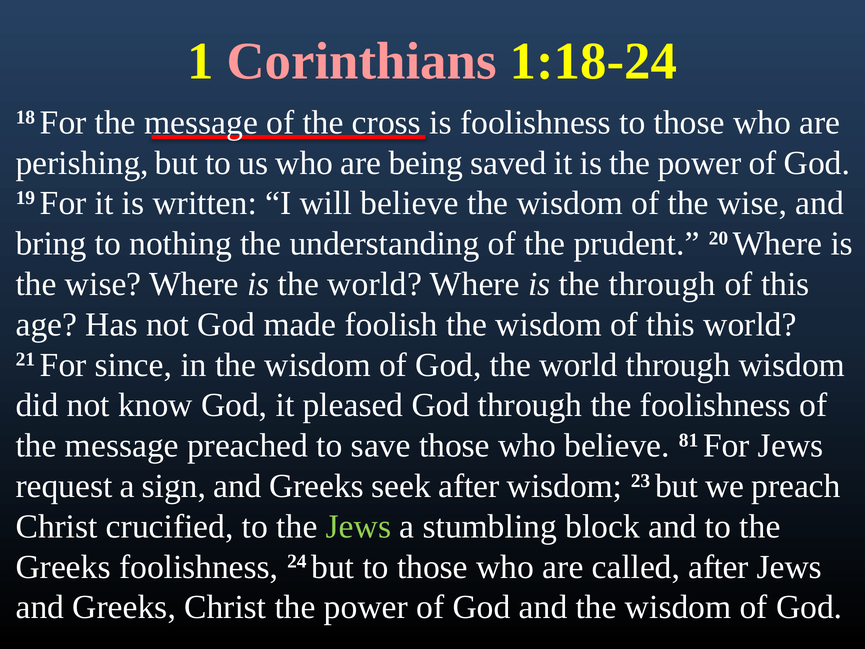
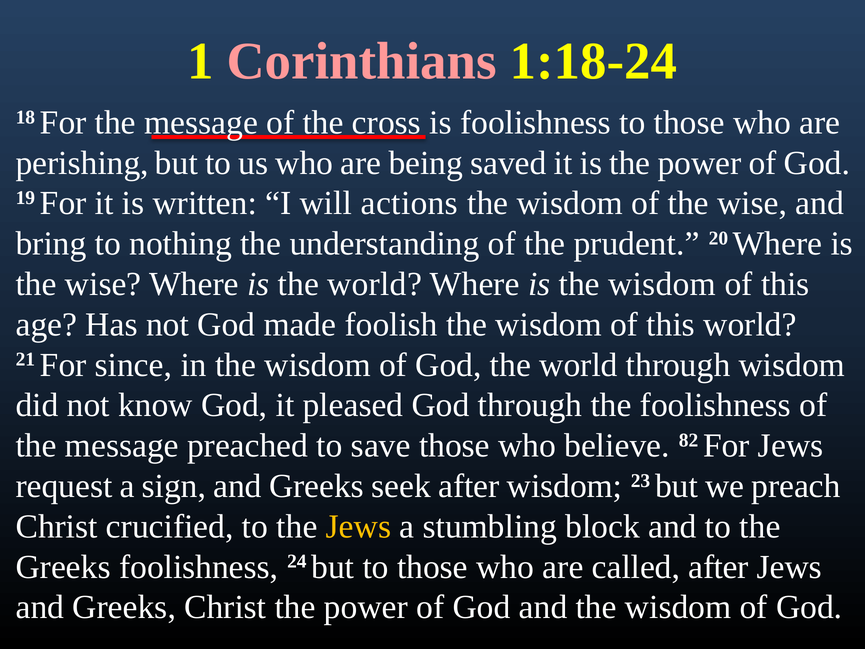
will believe: believe -> actions (409, 203)
is the through: through -> wisdom (662, 284)
81: 81 -> 82 (689, 440)
Jews colour: light green -> yellow (358, 526)
